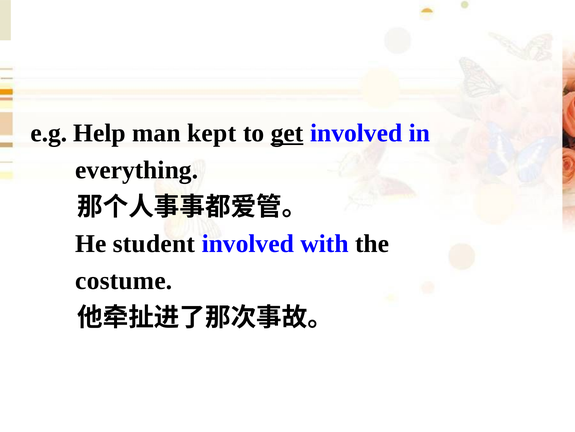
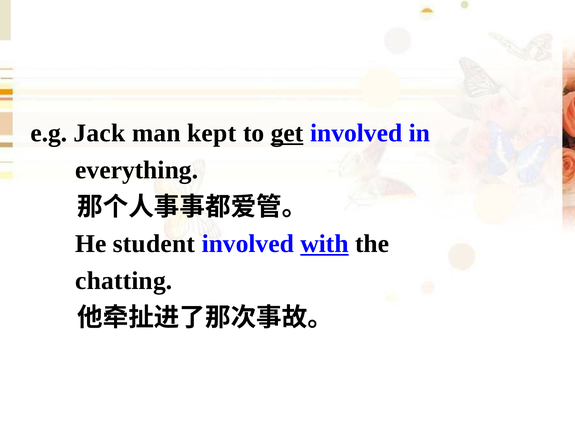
Help: Help -> Jack (99, 133)
with underline: none -> present (325, 243)
costume: costume -> chatting (124, 280)
